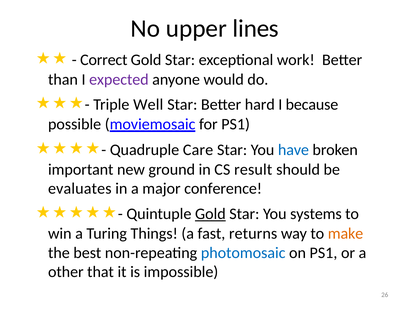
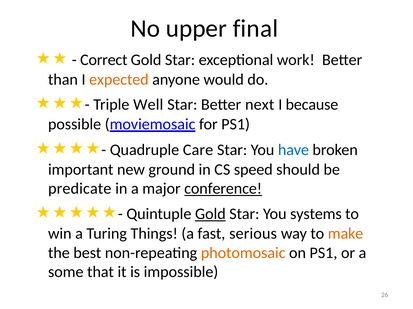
lines: lines -> final (255, 29)
expected colour: purple -> orange (119, 80)
hard: hard -> next (260, 105)
result: result -> speed (253, 170)
evaluates: evaluates -> predicate (80, 189)
conference underline: none -> present (223, 189)
returns: returns -> serious (253, 234)
photomosaic colour: blue -> orange (243, 253)
other: other -> some (66, 273)
